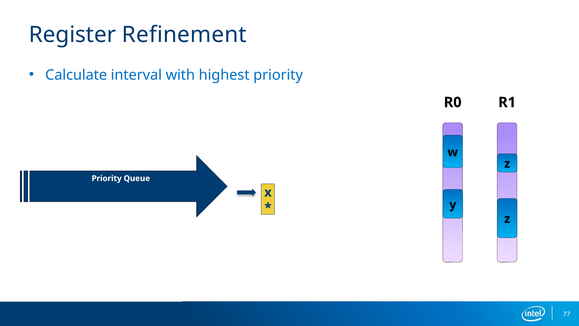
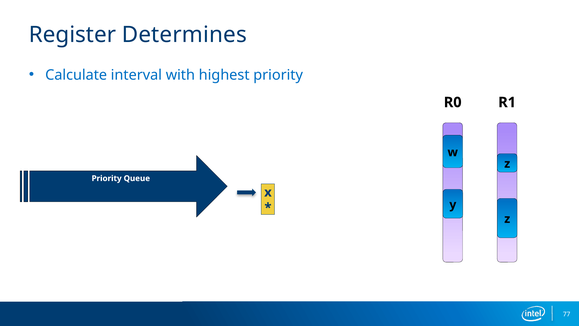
Refinement: Refinement -> Determines (184, 35)
